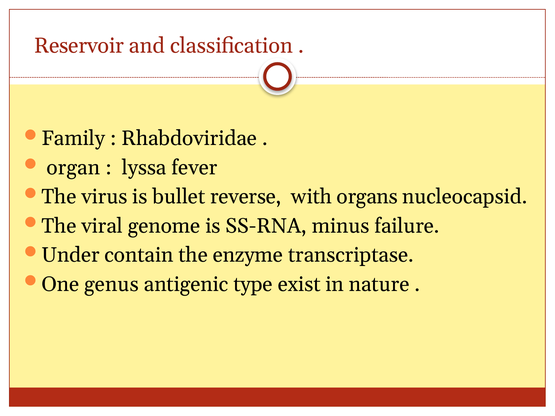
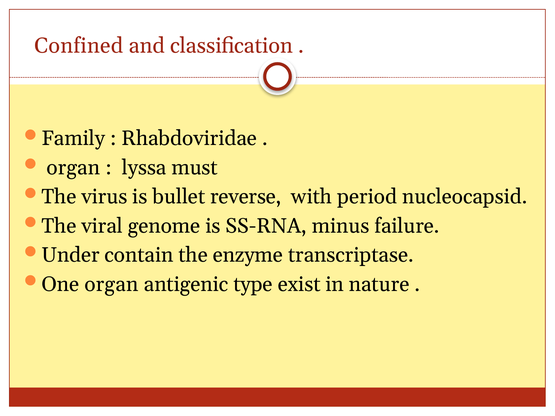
Reservoir: Reservoir -> Confined (79, 46)
fever: fever -> must (195, 168)
organs: organs -> period (367, 197)
One genus: genus -> organ (111, 284)
